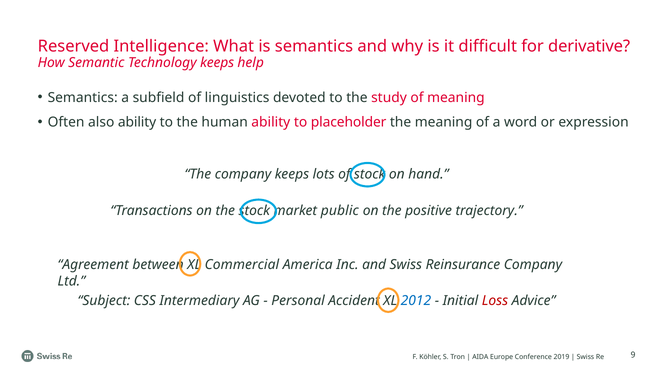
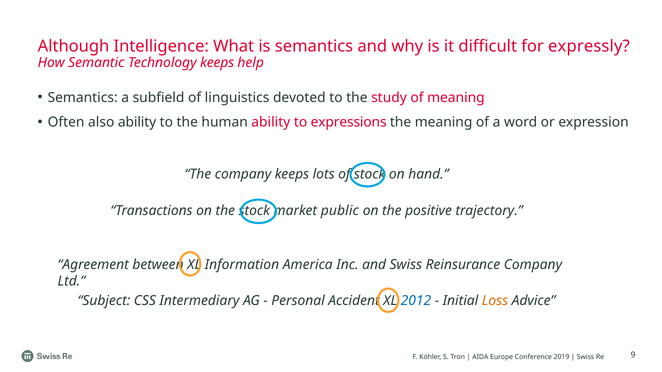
Reserved: Reserved -> Although (74, 46)
derivative: derivative -> expressly (589, 46)
placeholder: placeholder -> expressions (349, 123)
Commercial: Commercial -> Information (242, 265)
Loss colour: red -> orange (495, 301)
